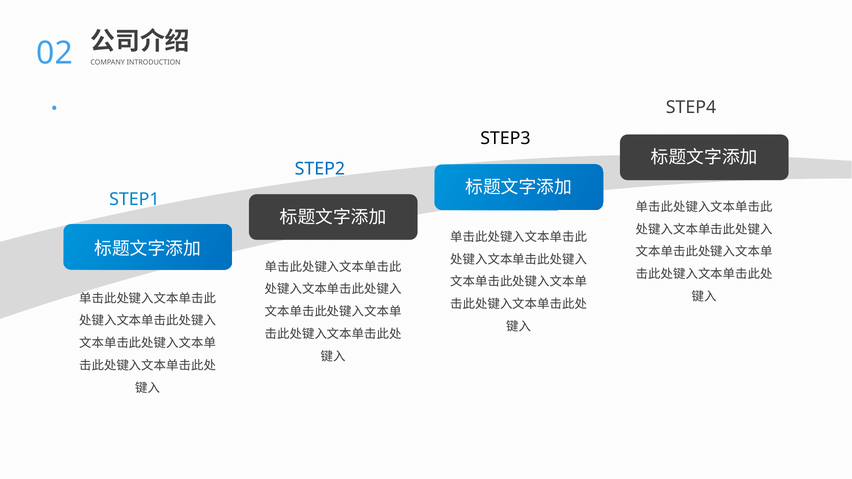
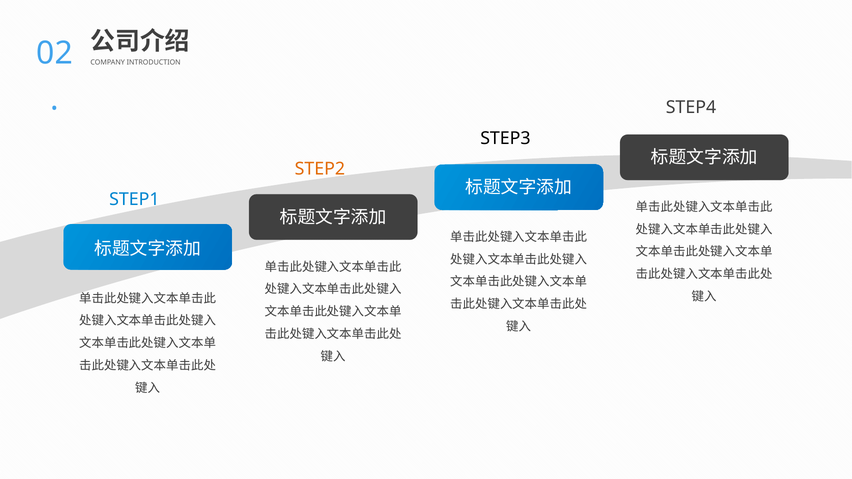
STEP2 colour: blue -> orange (320, 169)
